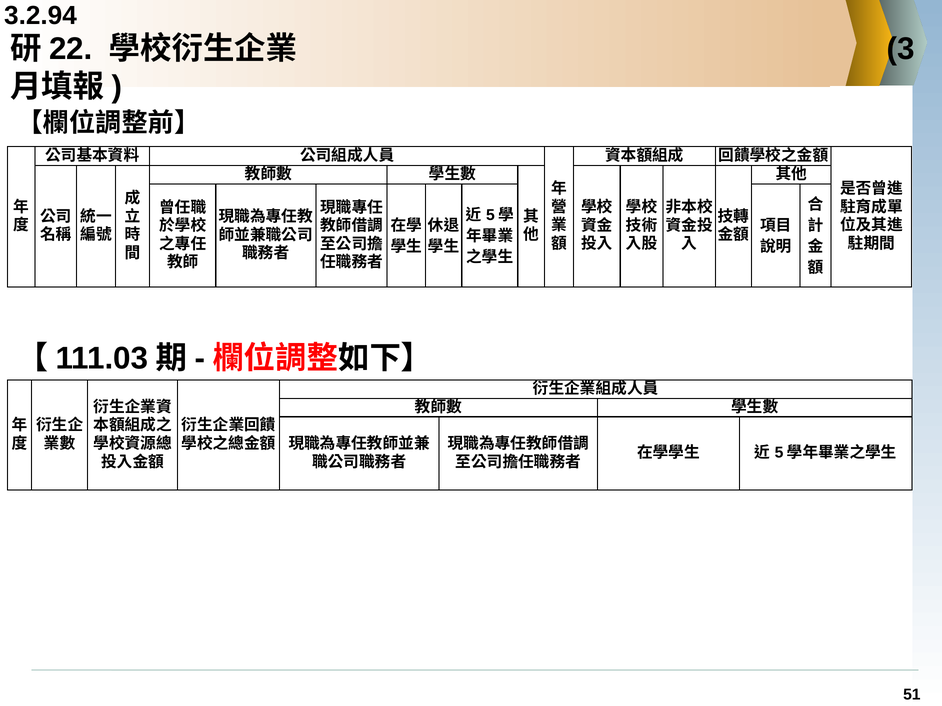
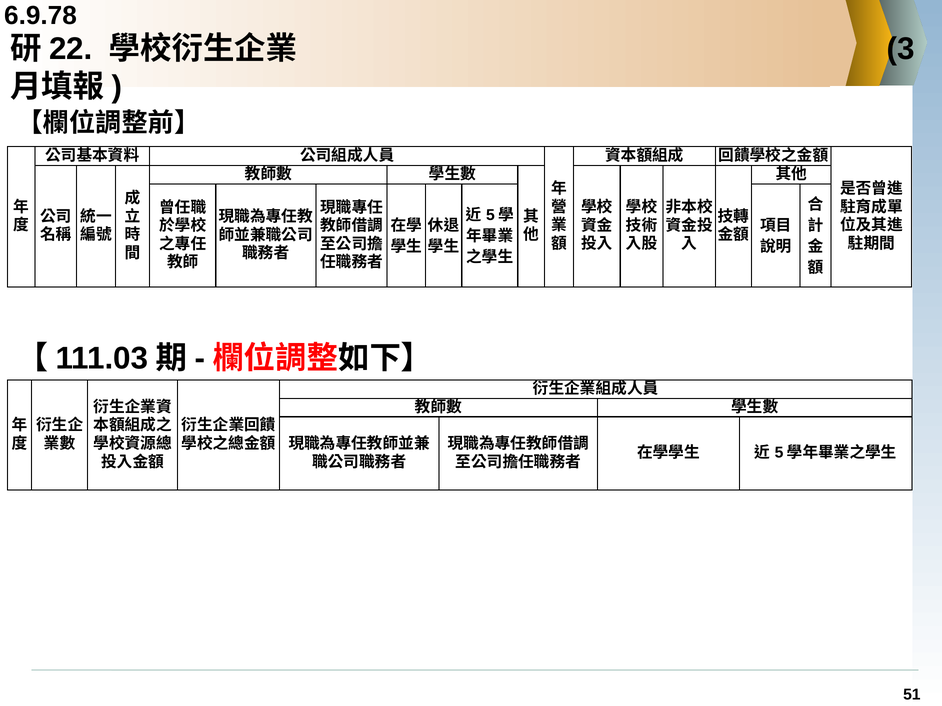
3.2.94: 3.2.94 -> 6.9.78 (40, 16)
